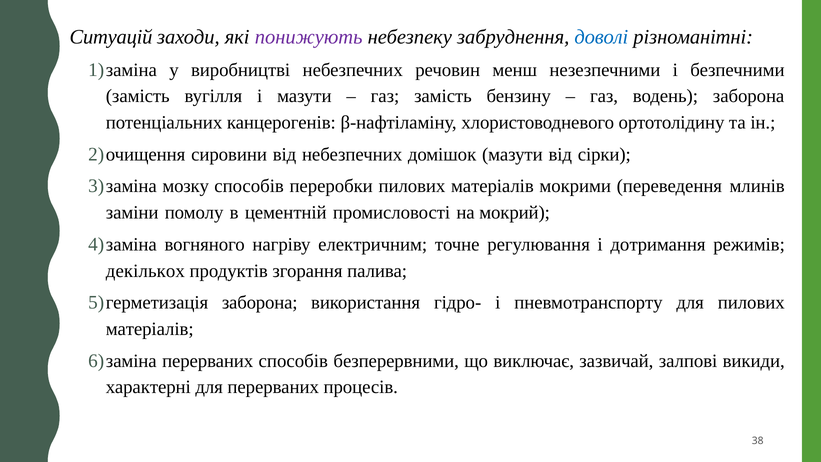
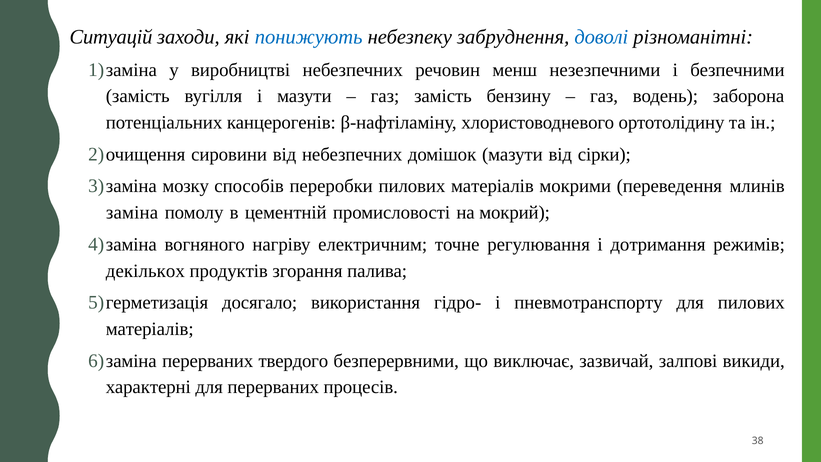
понижують colour: purple -> blue (309, 37)
заміни: заміни -> заміна (132, 213)
заборона: заборона -> досягало (260, 303)
перерваних способів: способів -> твердого (293, 361)
